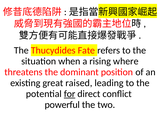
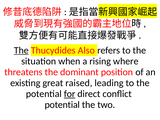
The underline: none -> present (21, 50)
Fate: Fate -> Also (86, 50)
powerful: powerful -> potential (62, 105)
